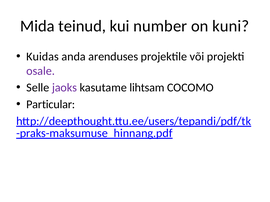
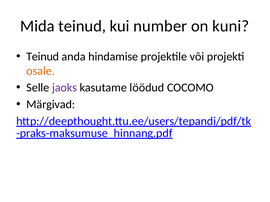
Kuidas: Kuidas -> Teinud (43, 57)
arenduses: arenduses -> hindamise (113, 57)
osale colour: purple -> orange (41, 71)
lihtsam: lihtsam -> löödud (147, 88)
Particular: Particular -> Märgivad (51, 105)
